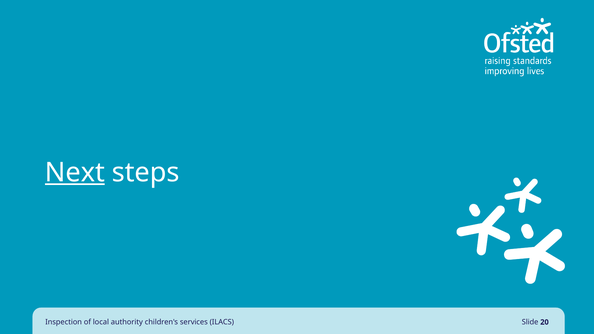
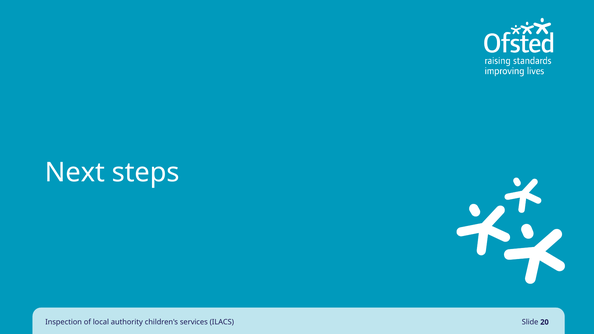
Next underline: present -> none (75, 173)
